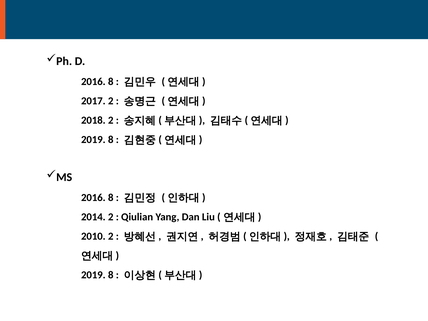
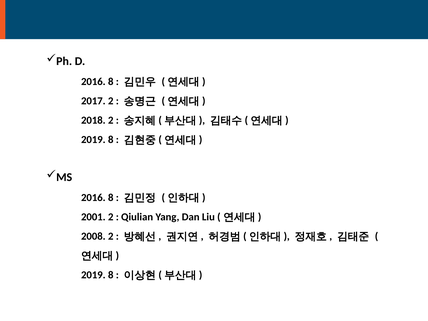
2014: 2014 -> 2001 (93, 217)
2010: 2010 -> 2008 (93, 236)
